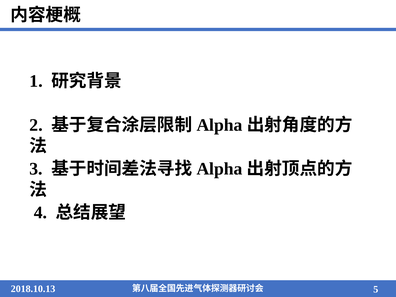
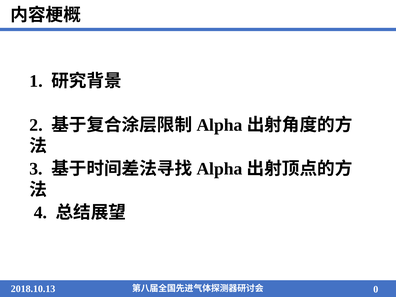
5: 5 -> 0 (376, 289)
